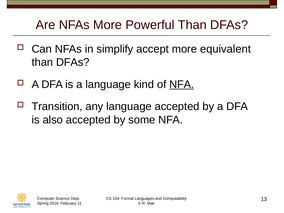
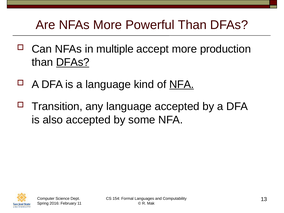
simplify: simplify -> multiple (115, 49)
equivalent: equivalent -> production (226, 49)
DFAs underline: none -> present (73, 62)
